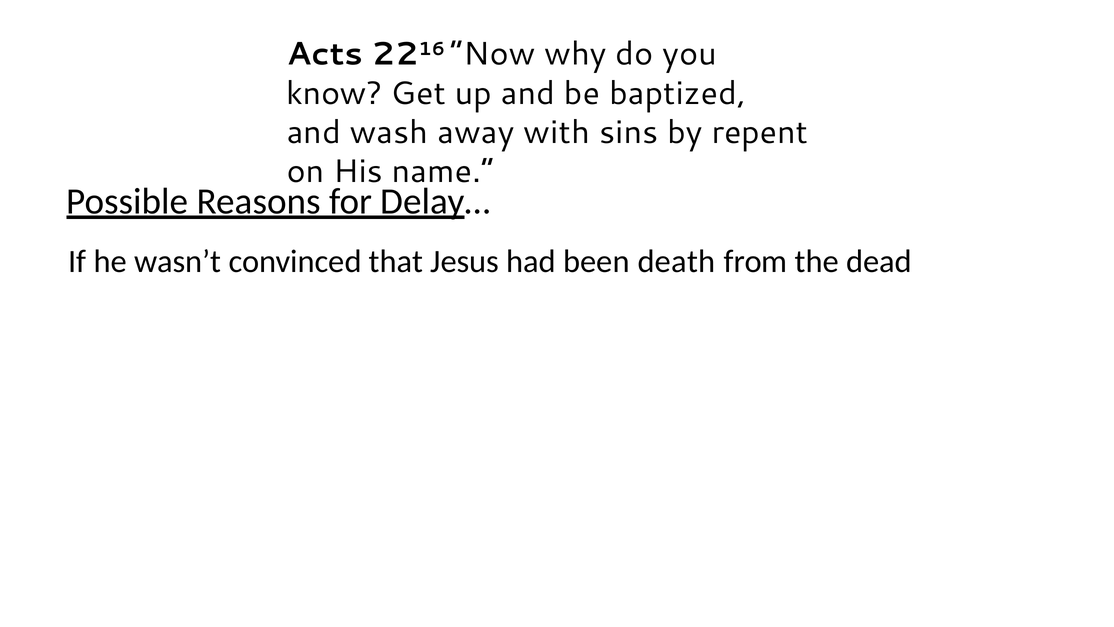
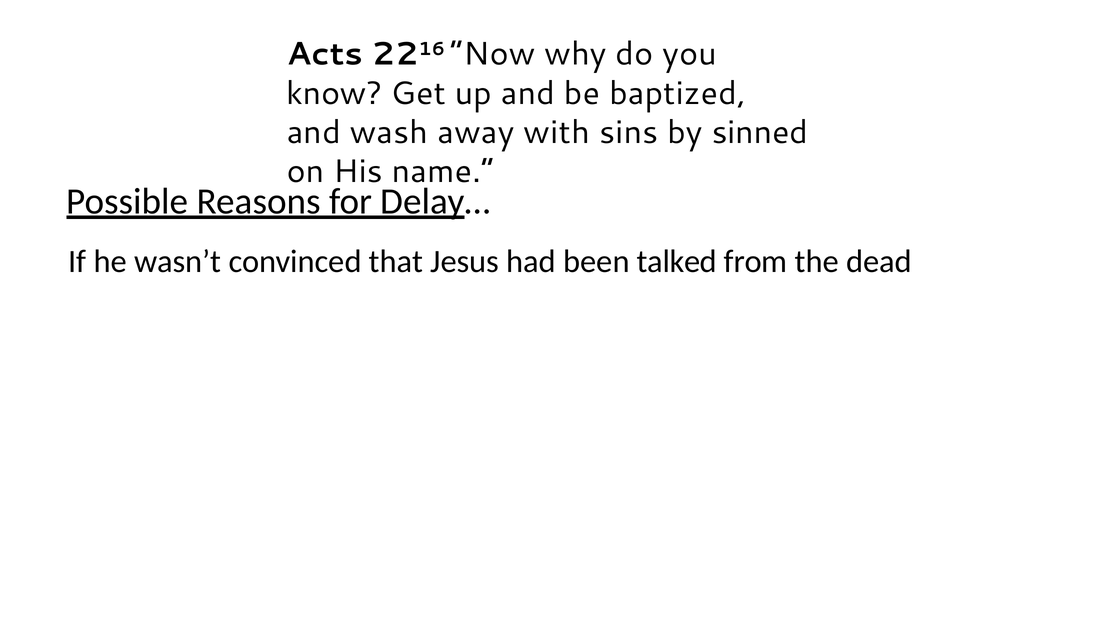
repent: repent -> sinned (760, 132)
death: death -> talked (677, 261)
